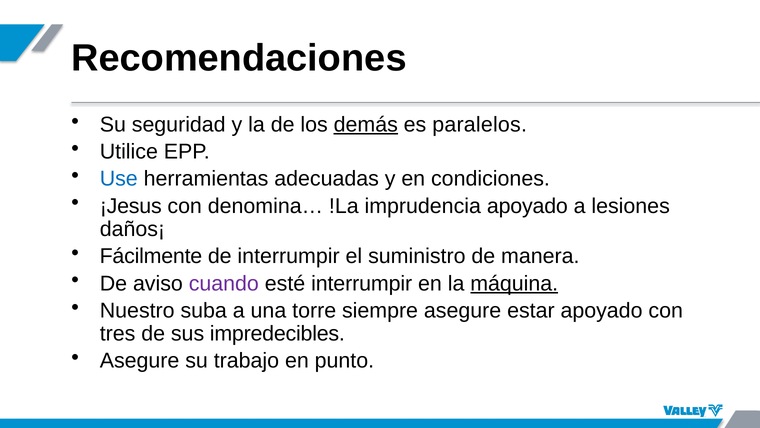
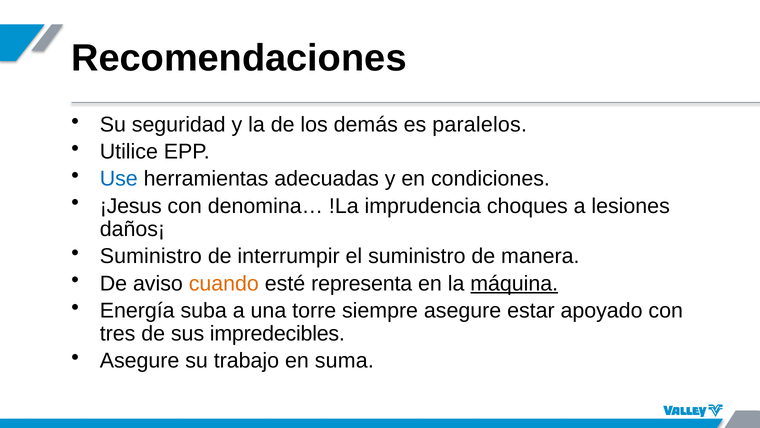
demás underline: present -> none (366, 124)
imprudencia apoyado: apoyado -> choques (527, 206)
Fácilmente: Fácilmente -> Suministro (151, 256)
cuando colour: purple -> orange (224, 283)
esté interrumpir: interrumpir -> representa (362, 283)
Nuestro: Nuestro -> Energía (137, 310)
punto: punto -> suma (344, 360)
